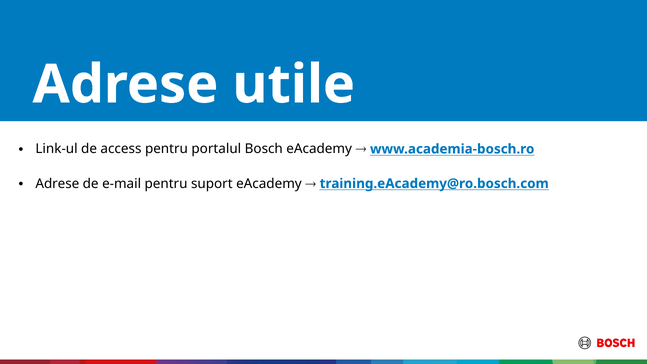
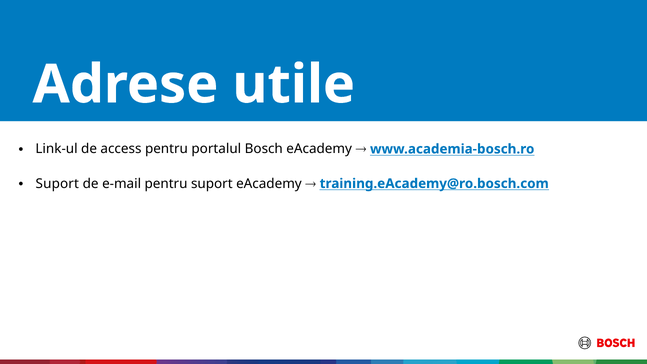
Adrese: Adrese -> Suport (57, 184)
